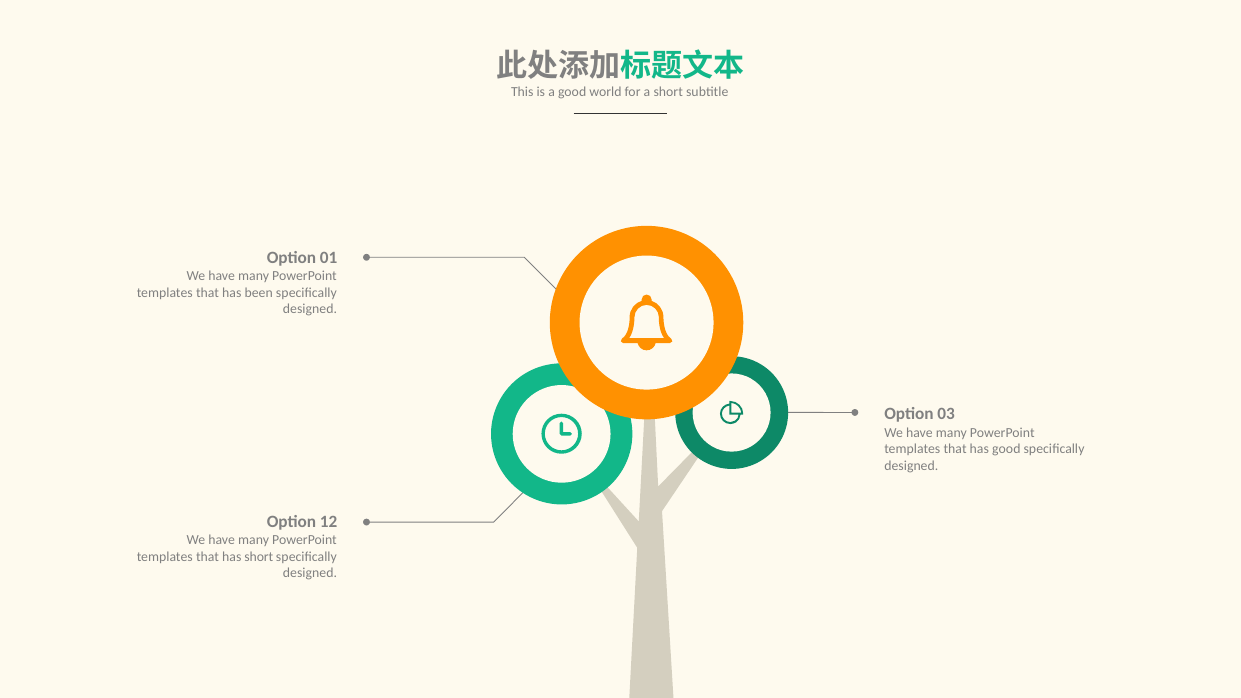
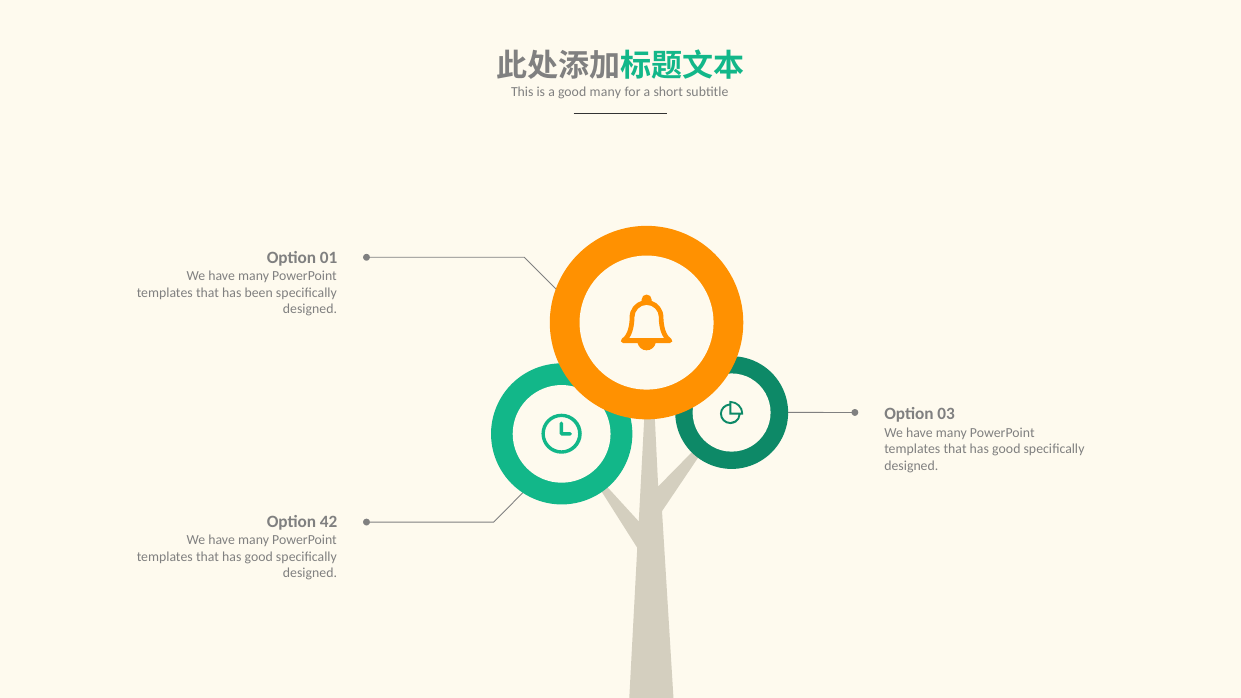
good world: world -> many (605, 92)
12: 12 -> 42 (329, 522)
short: short -> good (259, 557)
